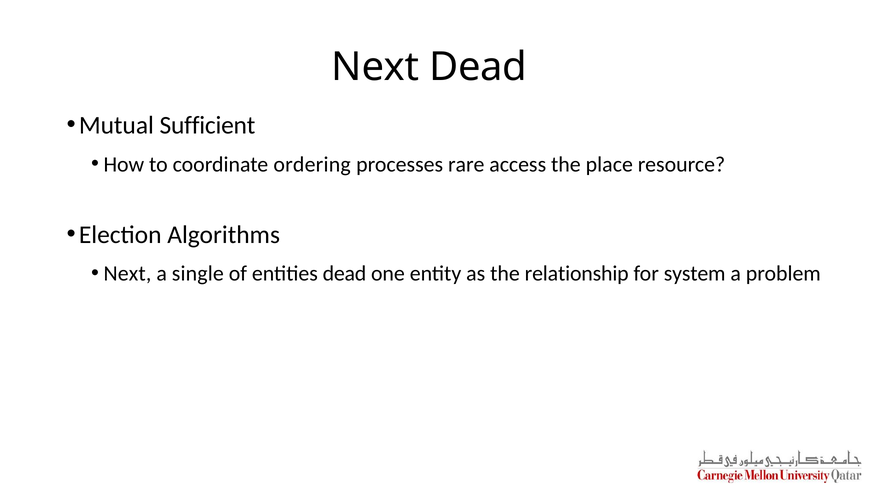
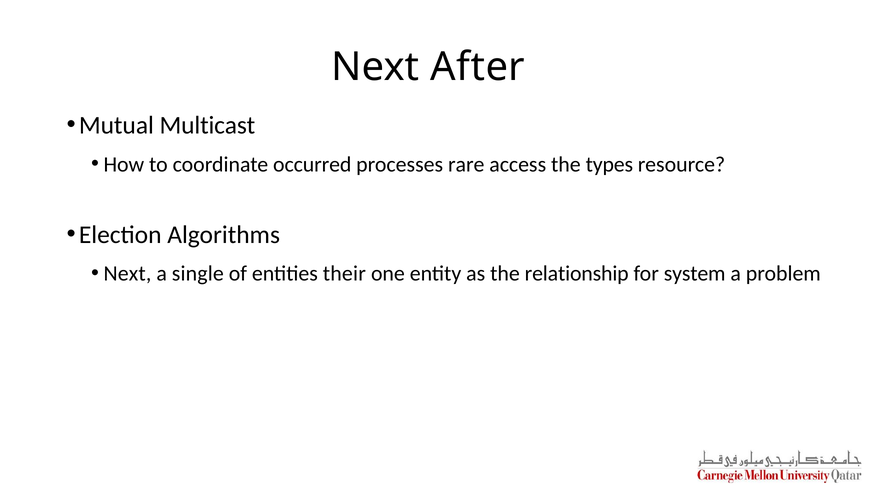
Next Dead: Dead -> After (478, 67)
Sufficient: Sufficient -> Multicast (207, 125)
ordering: ordering -> occurred (312, 164)
place: place -> types (609, 164)
entities dead: dead -> their (344, 274)
